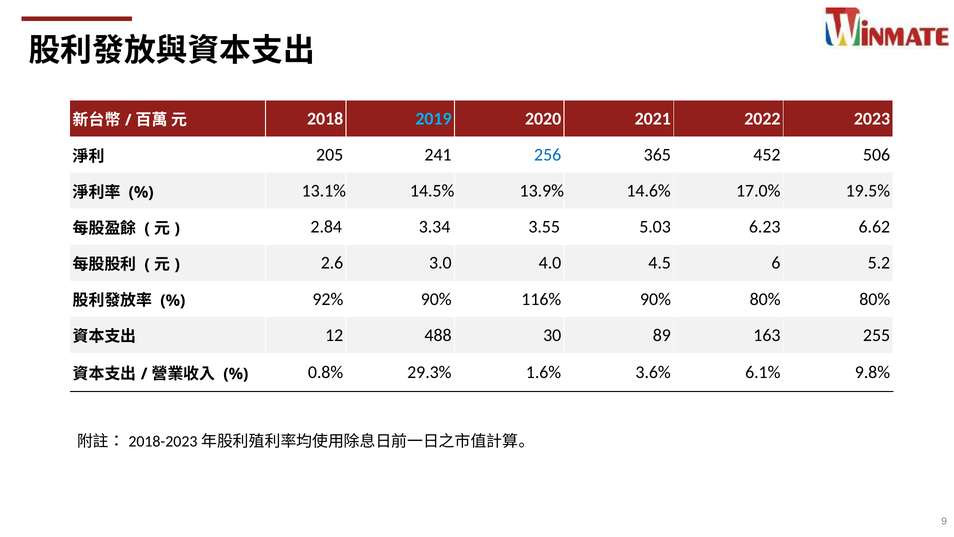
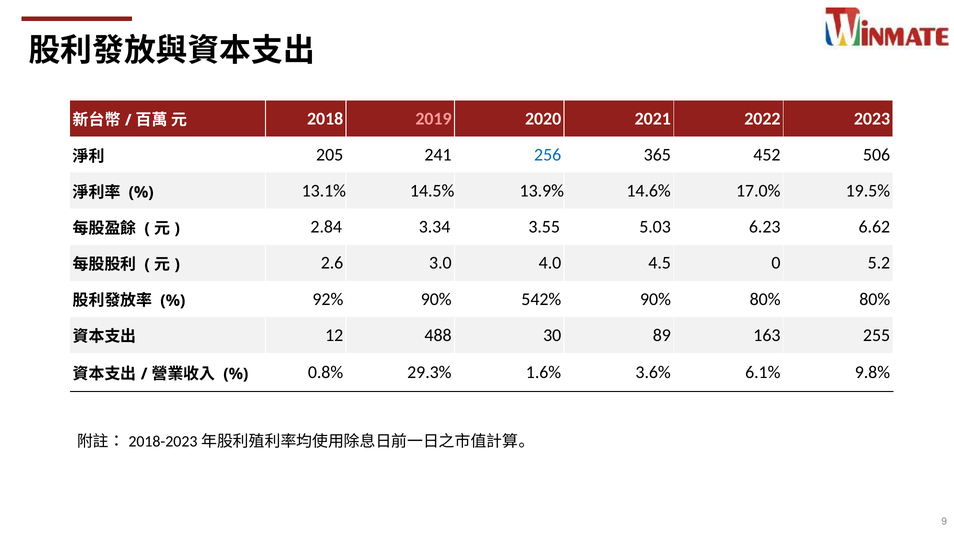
2019 colour: light blue -> pink (433, 119)
6: 6 -> 0 (776, 263)
116%: 116% -> 542% (541, 299)
